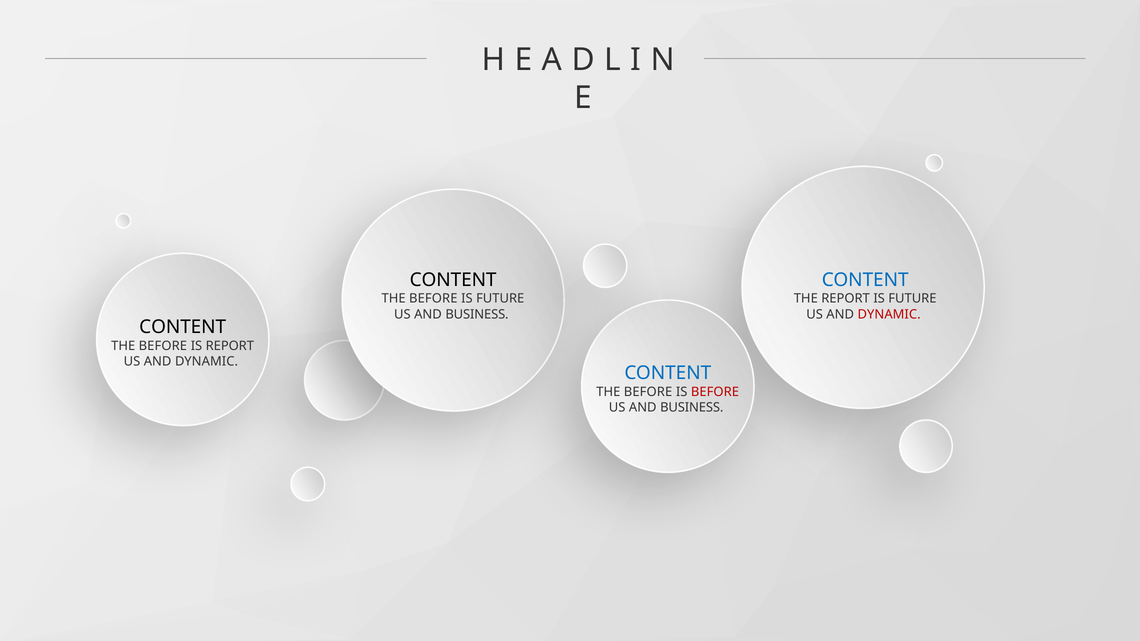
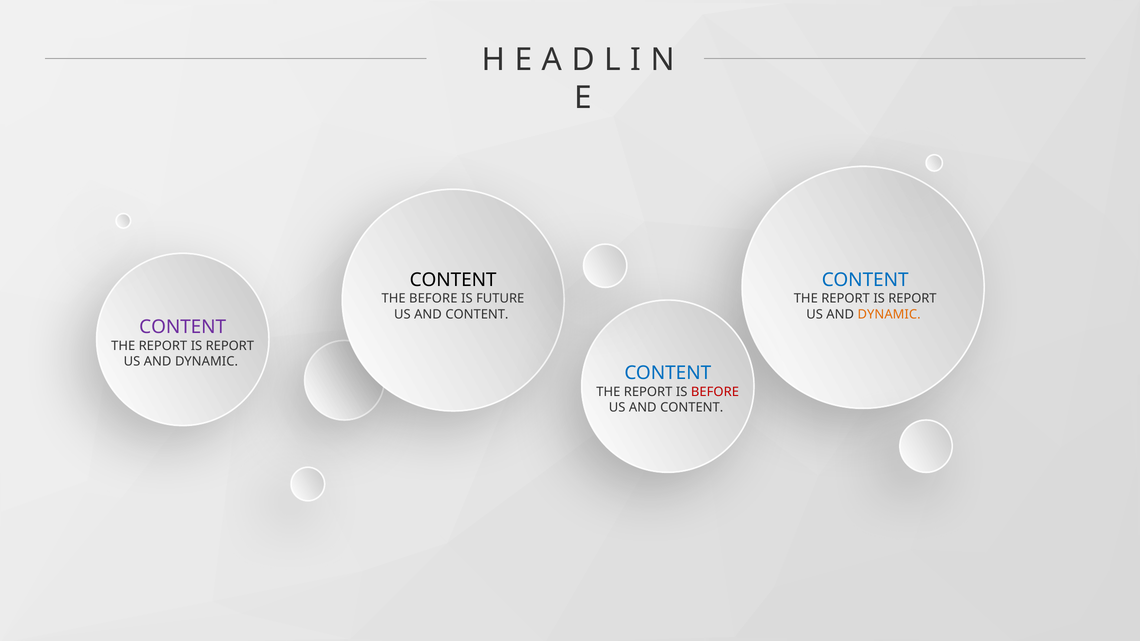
FUTURE: FUTURE -> REPORT (912, 299)
BUSINESS: BUSINESS -> CONTENT (477, 314)
DYNAMIC colour: red -> orange (889, 314)
CONTENT colour: black -> purple (183, 327)
BEFORE: BEFORE -> REPORT (163, 346)
BEFORE: BEFORE -> REPORT (648, 392)
BUSINESS: BUSINESS -> CONTENT (692, 408)
